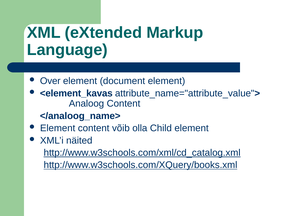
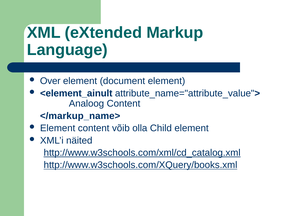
<element_kavas: <element_kavas -> <element_ainult (76, 93)
</analoog_name>: </analoog_name> -> </markup_name> (80, 116)
